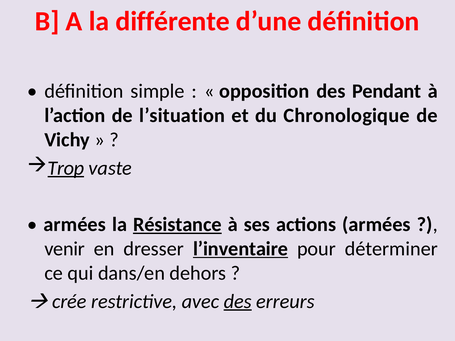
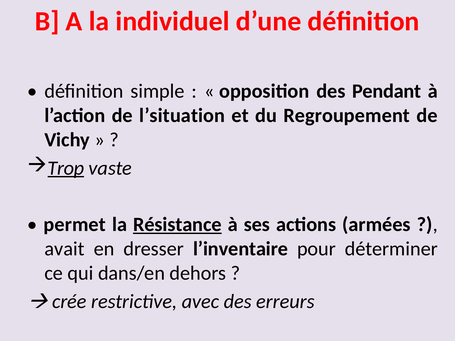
différente: différente -> individuel (173, 21)
Chronologique: Chronologique -> Regroupement (347, 116)
armées: armées -> permet (75, 225)
venir: venir -> avait (65, 249)
l’inventaire underline: present -> none (241, 249)
des underline: present -> none (238, 302)
